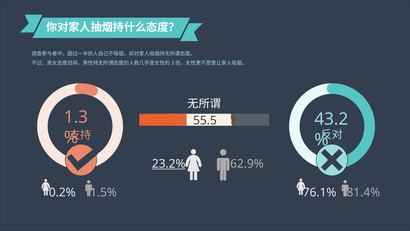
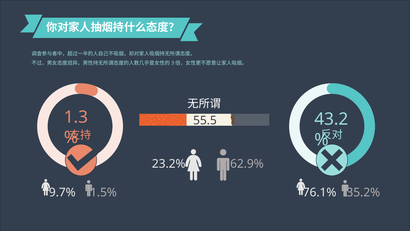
23.2% underline: present -> none (169, 164)
0.2%: 0.2% -> 9.7% (62, 192)
81.4%: 81.4% -> 35.2% (363, 192)
